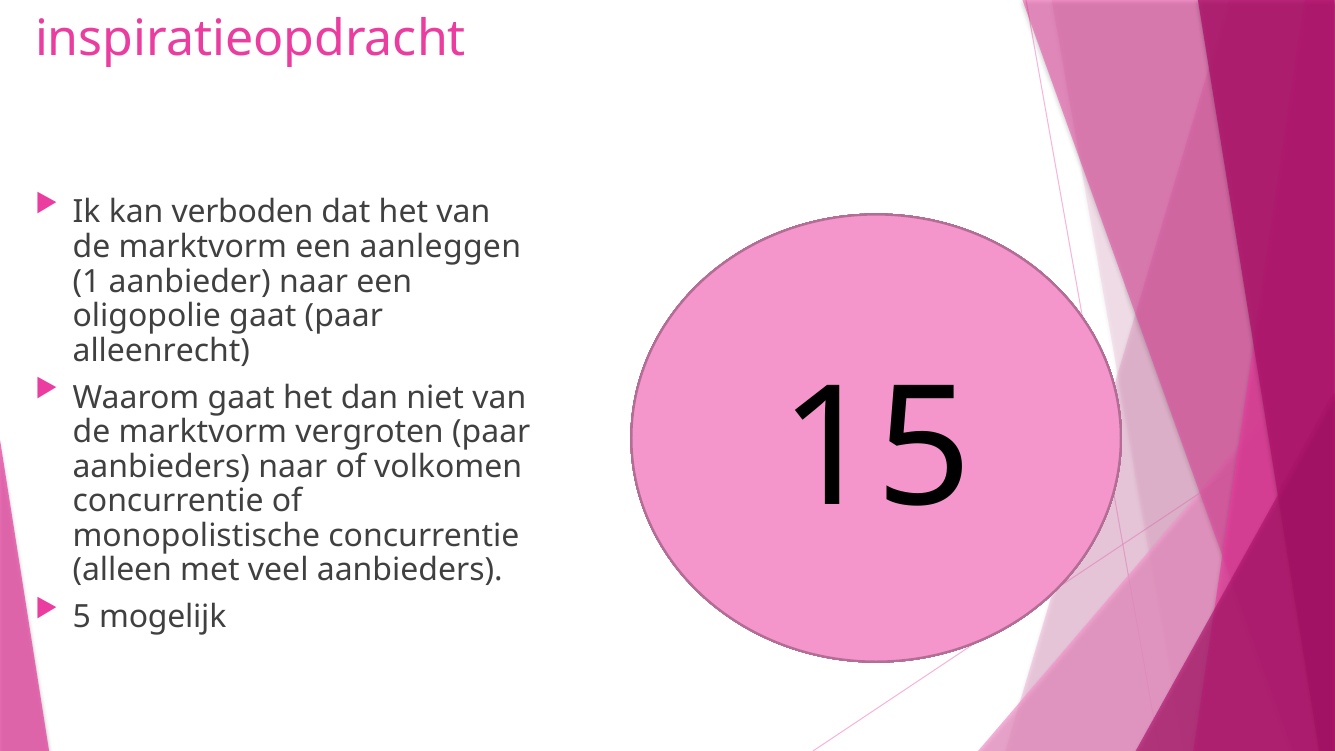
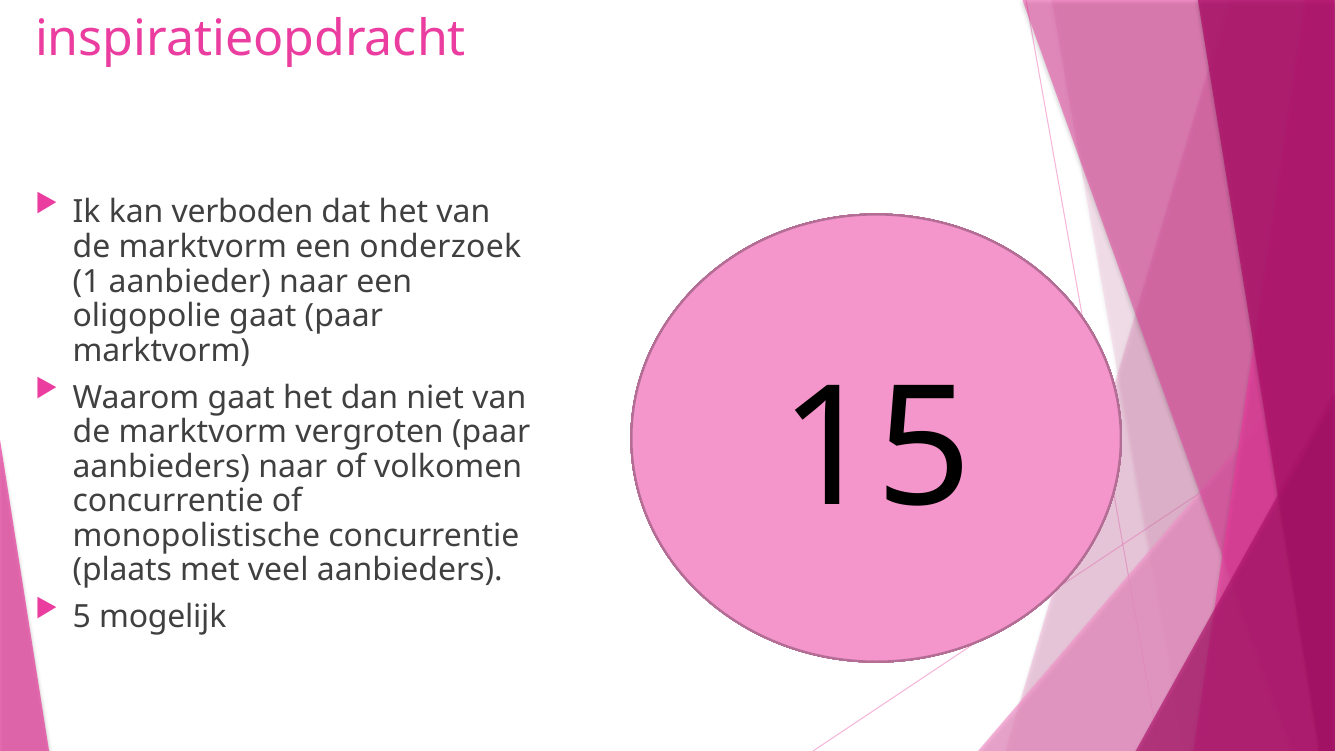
aanleggen: aanleggen -> onderzoek (440, 247)
alleenrecht: alleenrecht -> marktvorm (161, 350)
alleen: alleen -> plaats (122, 570)
